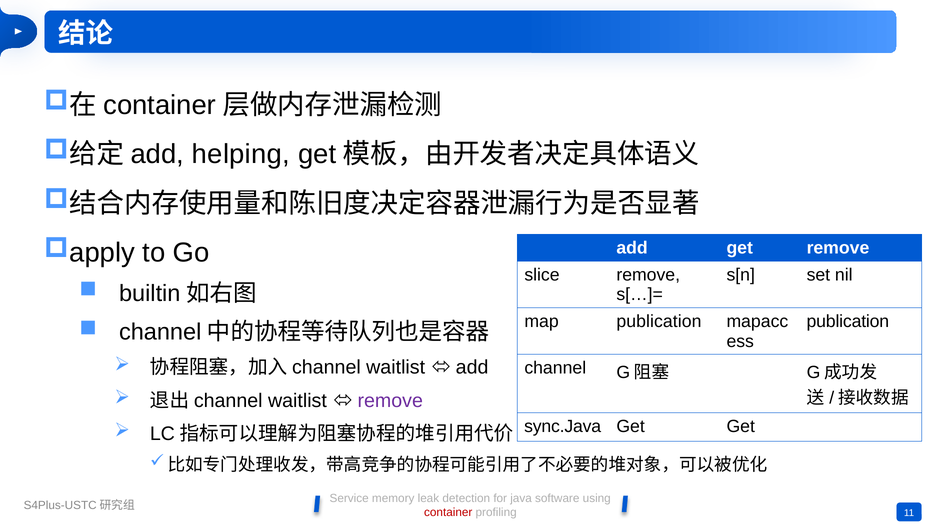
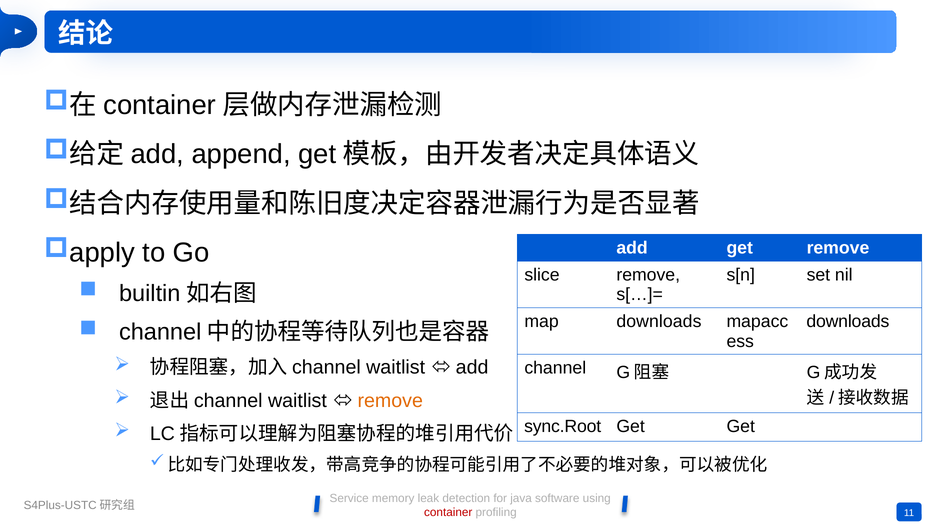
helping: helping -> append (241, 154)
map publication: publication -> downloads (659, 322)
publication: publication -> downloads (848, 322)
remove colour: purple -> orange (390, 401)
sync.Java: sync.Java -> sync.Root (563, 426)
